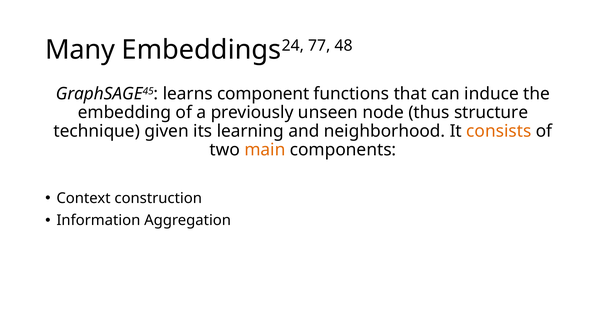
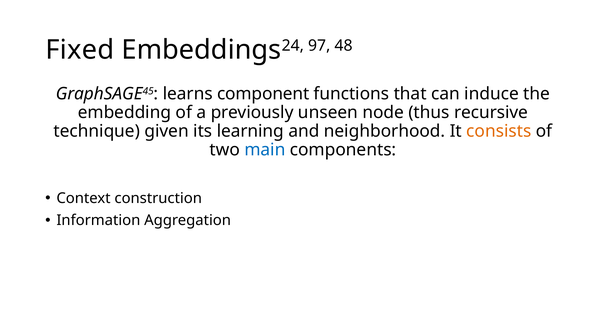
Many: Many -> Fixed (80, 50)
77: 77 -> 97 (319, 46)
structure: structure -> recursive (491, 112)
main colour: orange -> blue (265, 150)
